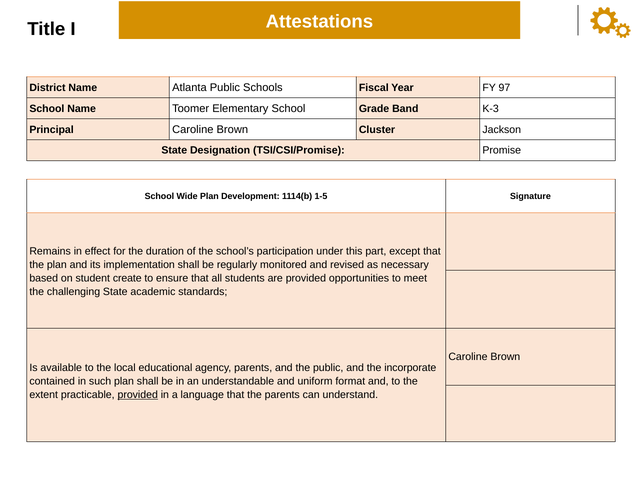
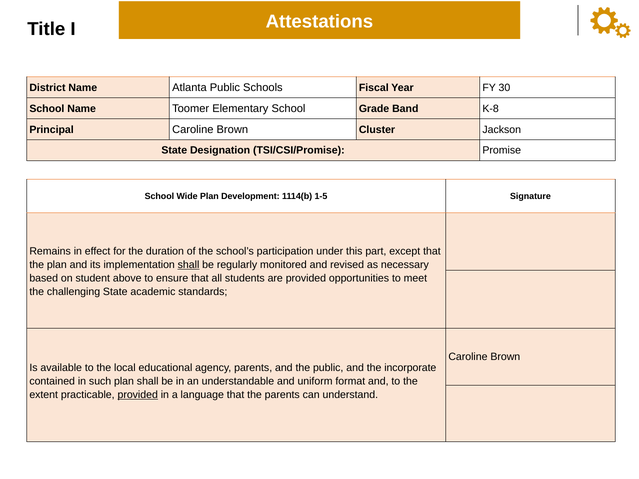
97: 97 -> 30 (504, 88)
K-3: K-3 -> K-8 (491, 109)
shall underline: none -> present (189, 265)
create: create -> above (127, 278)
